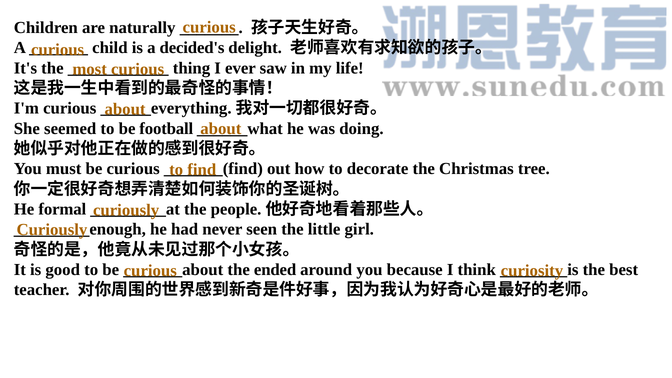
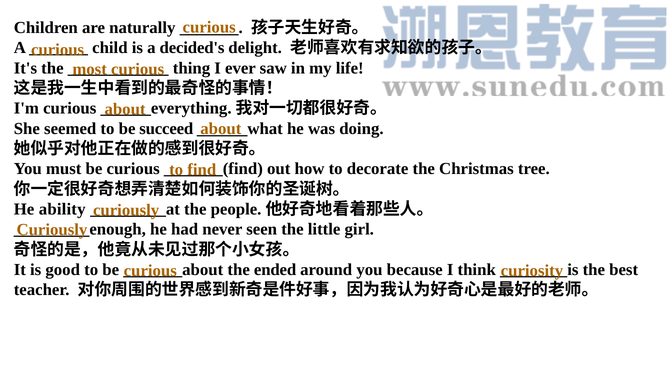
football: football -> succeed (166, 129)
formal: formal -> ability (62, 209)
